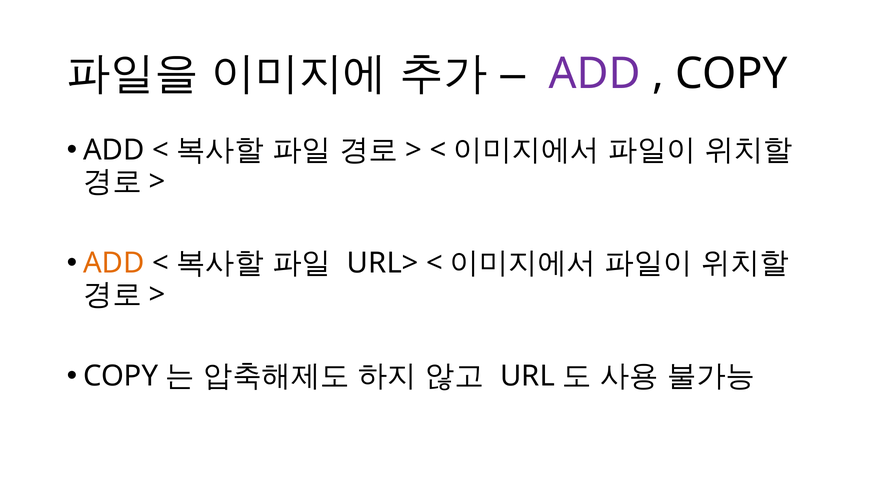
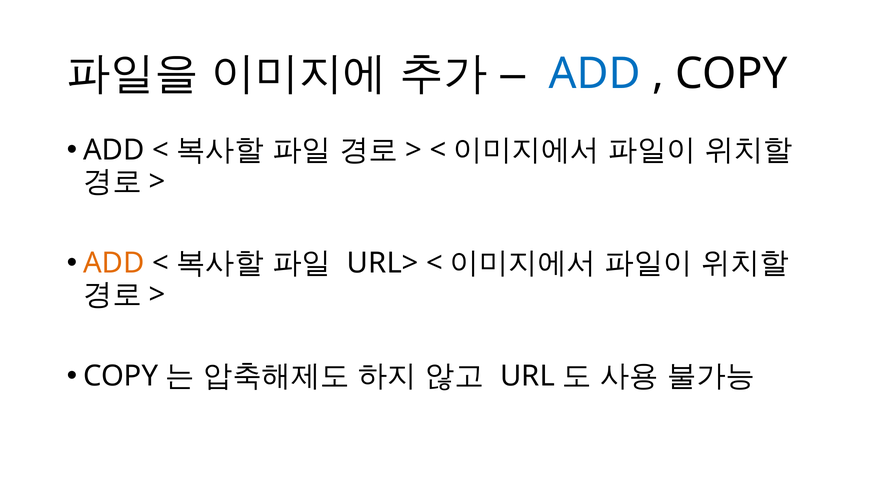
ADD colour: purple -> blue (595, 74)
